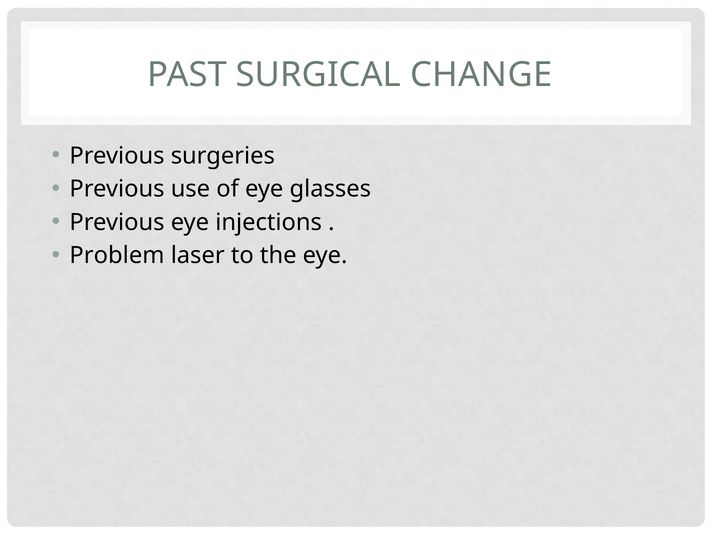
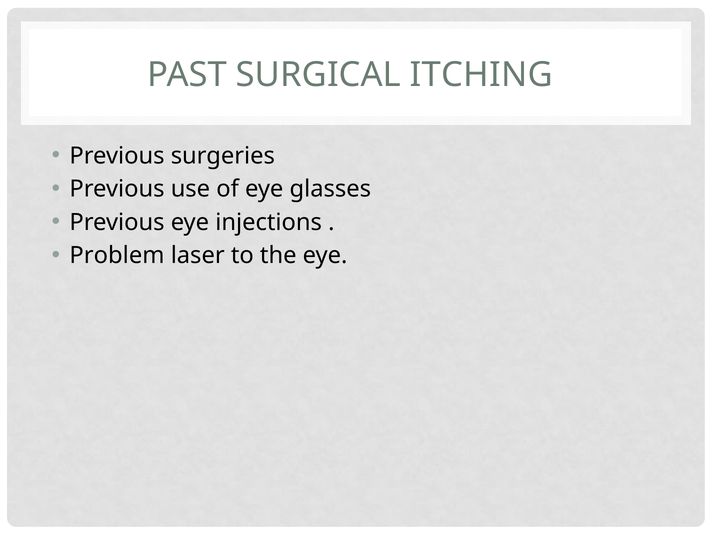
CHANGE: CHANGE -> ITCHING (481, 75)
